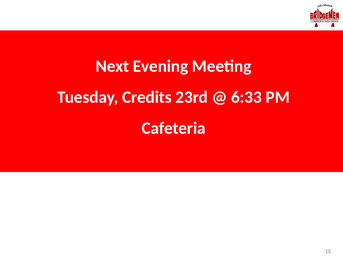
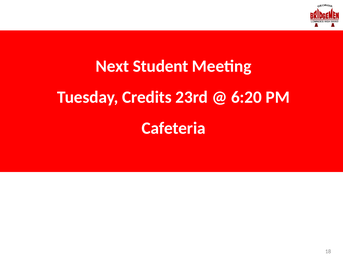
Evening: Evening -> Student (161, 66)
6:33: 6:33 -> 6:20 (246, 97)
